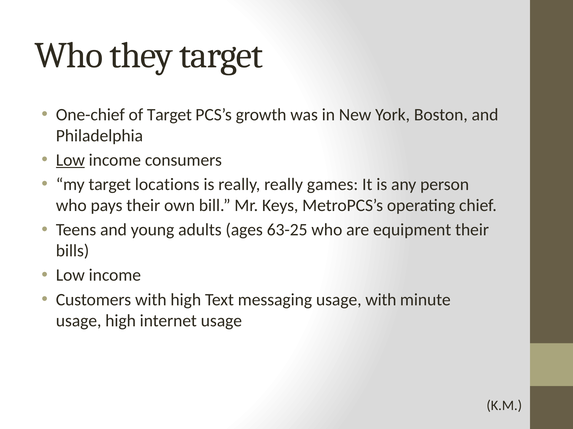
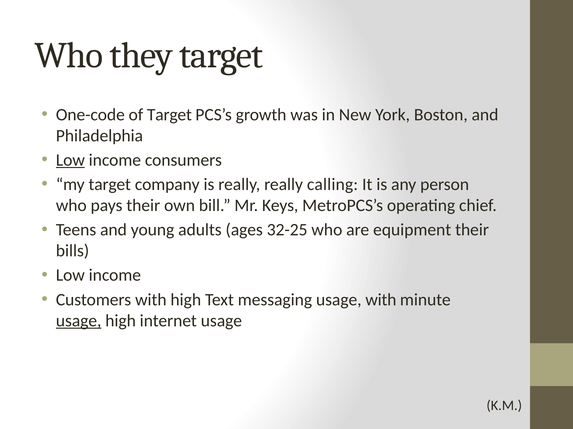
One-chief: One-chief -> One-code (90, 115)
locations: locations -> company (167, 185)
games: games -> calling (332, 185)
63-25: 63-25 -> 32-25 (287, 230)
usage underline: none -> present (79, 321)
